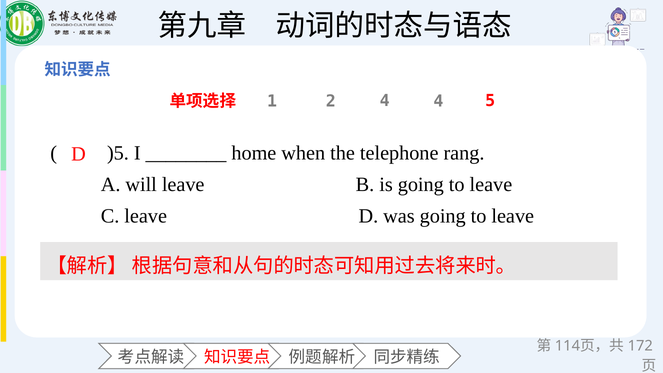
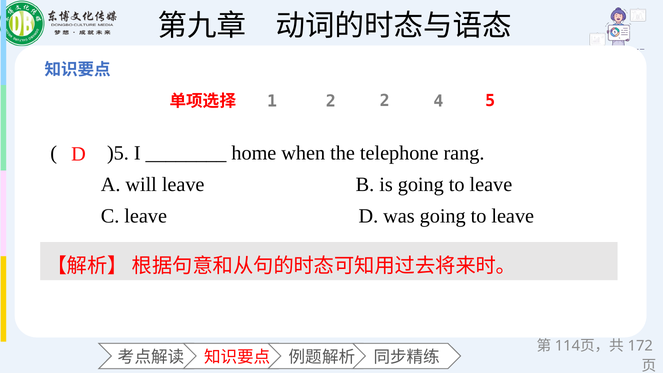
2 4: 4 -> 2 (385, 101)
